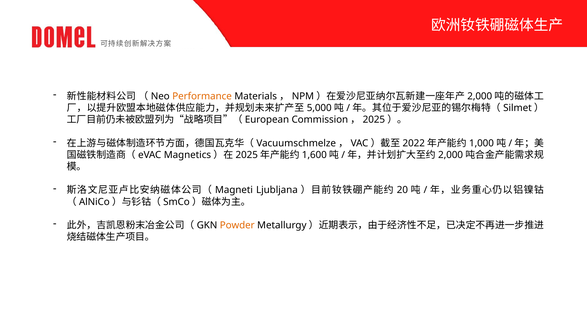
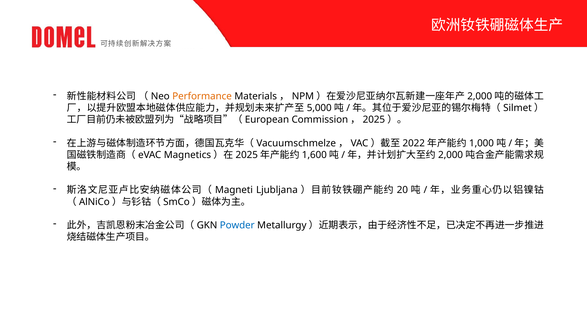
Powder colour: orange -> blue (237, 225)
